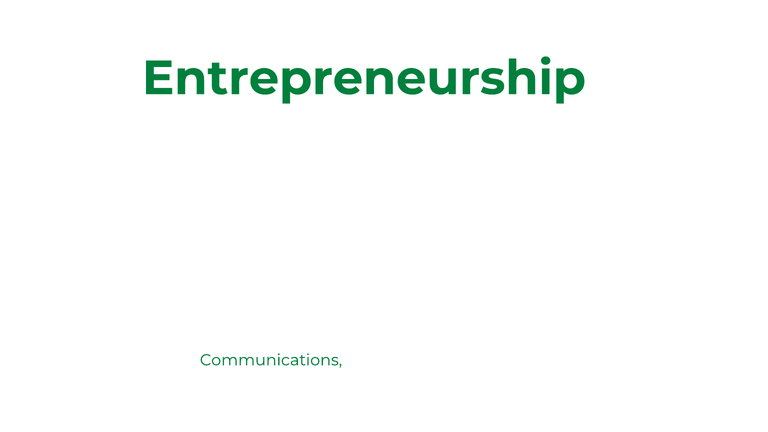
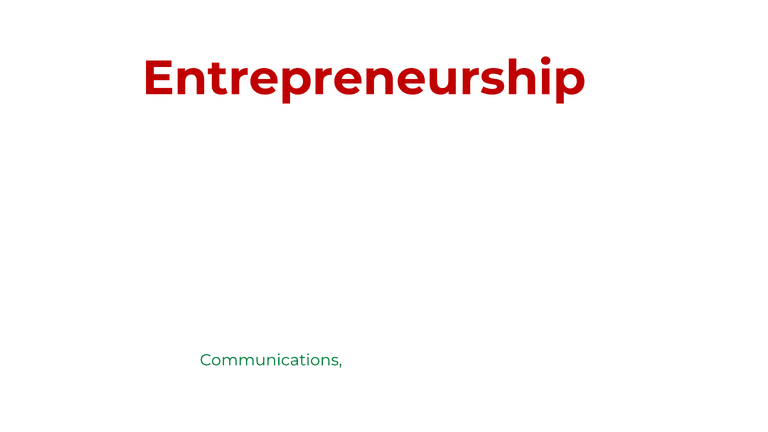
Entrepreneurship colour: green -> red (364, 78)
